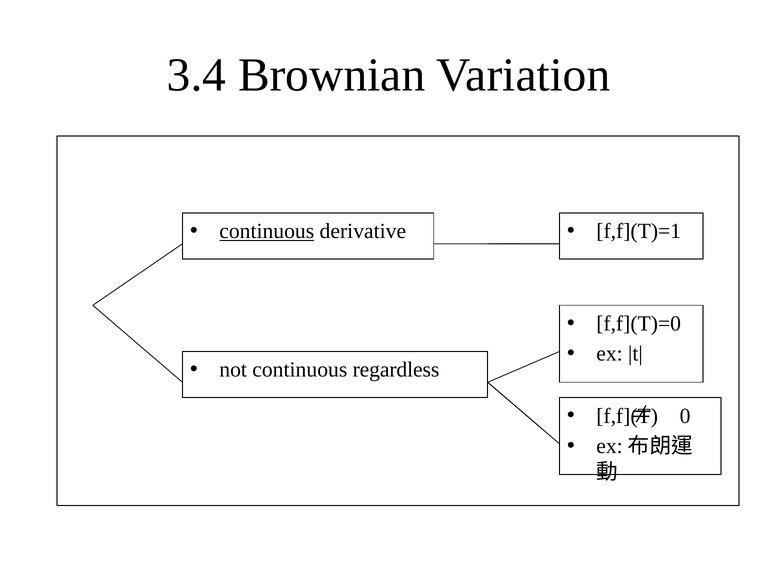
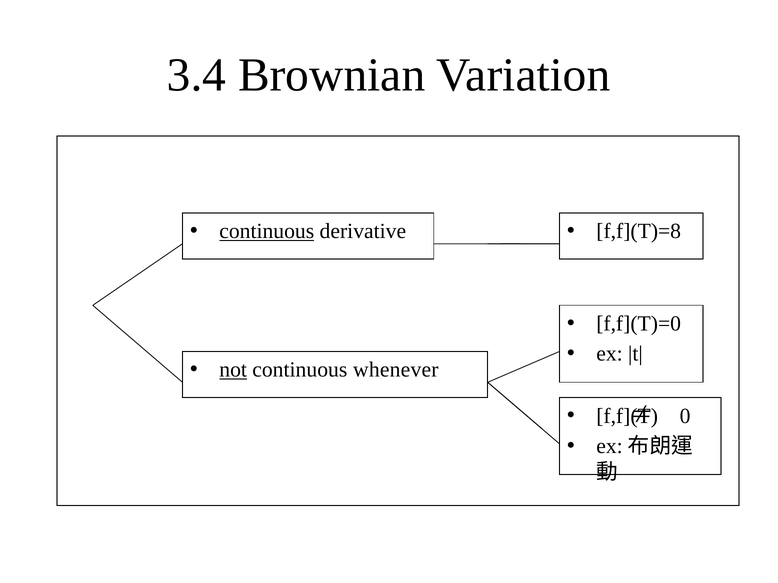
f,f](T)=1: f,f](T)=1 -> f,f](T)=8 (639, 231)
not underline: none -> present (233, 370)
regardless: regardless -> whenever (396, 370)
